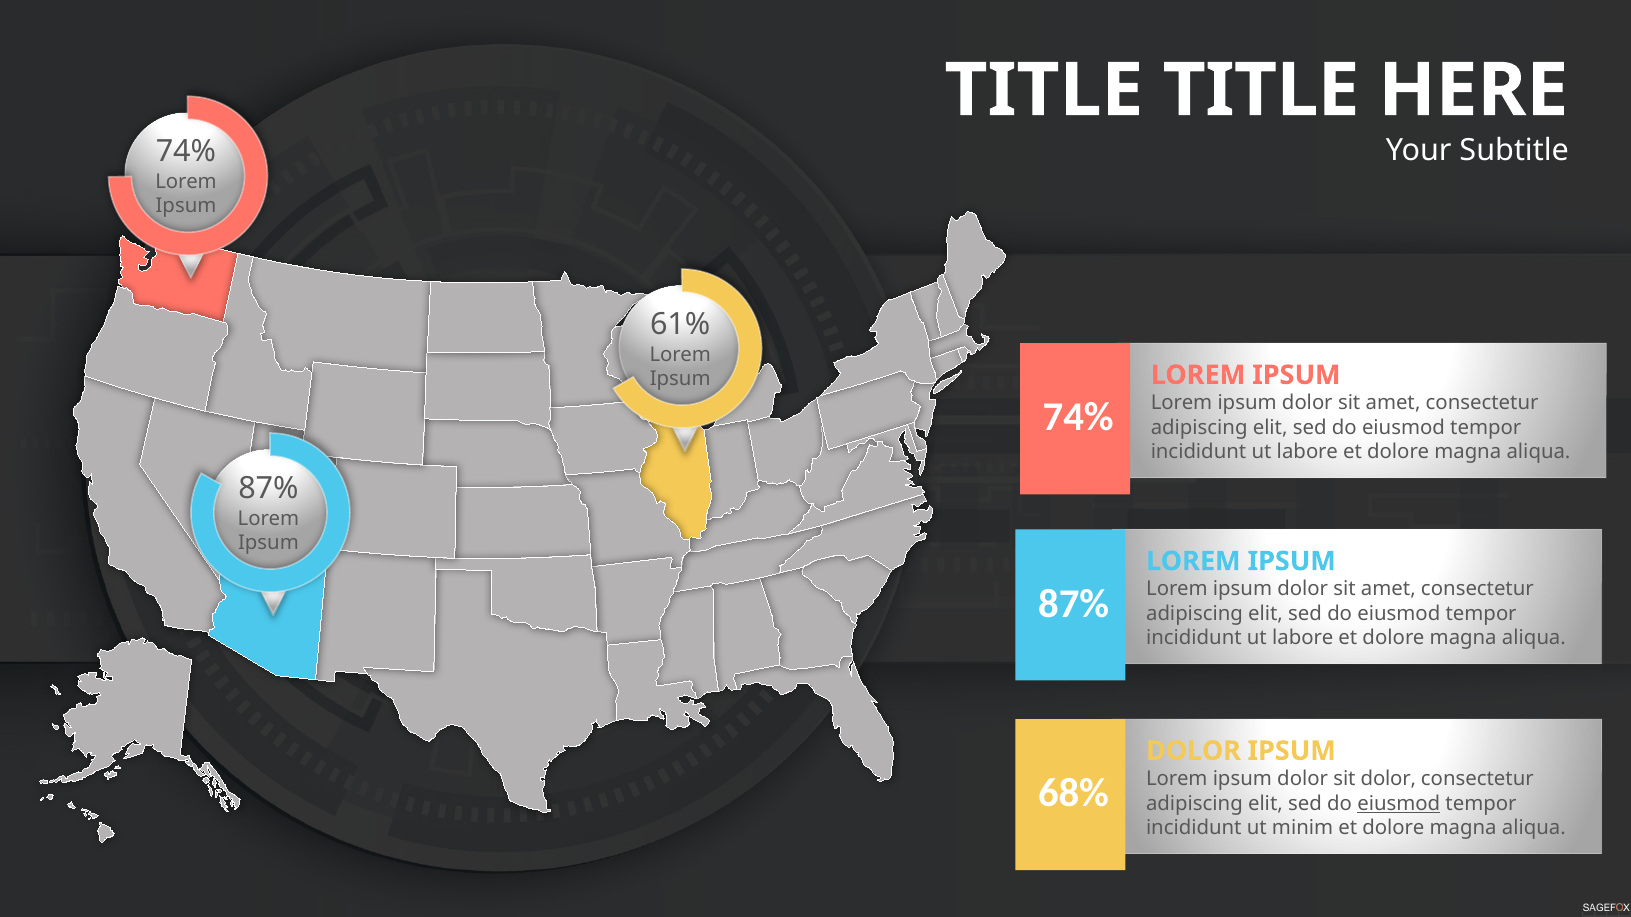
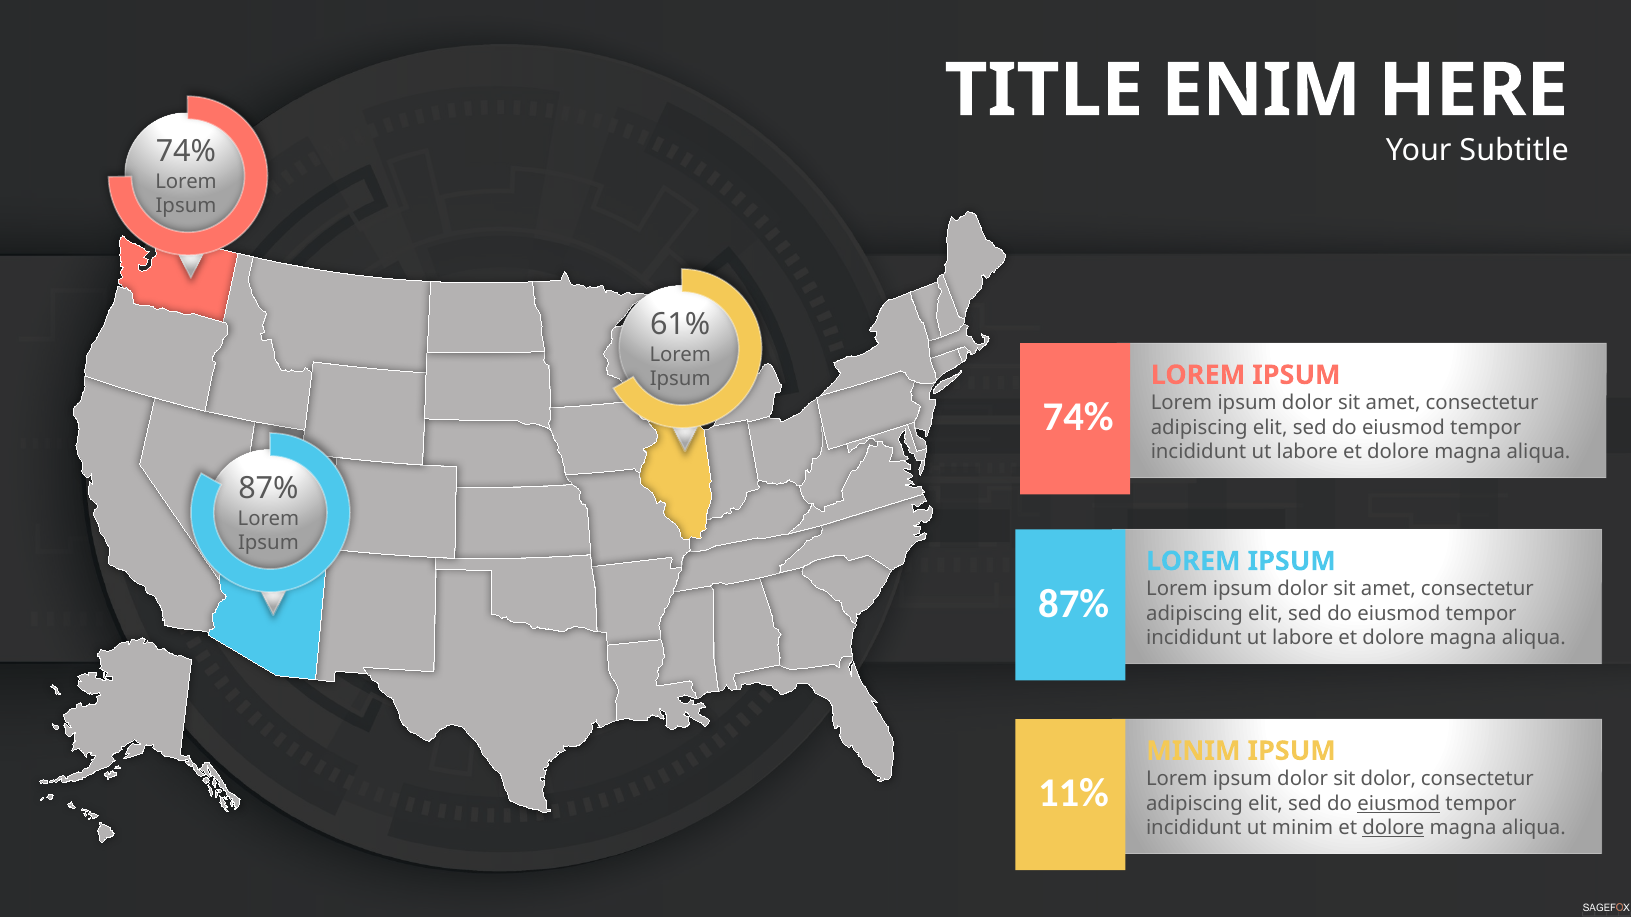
TITLE TITLE: TITLE -> ENIM (1261, 91)
DOLOR: DOLOR -> MINIM (1193, 751)
68%: 68% -> 11% (1073, 794)
dolore underline: none -> present (1393, 828)
